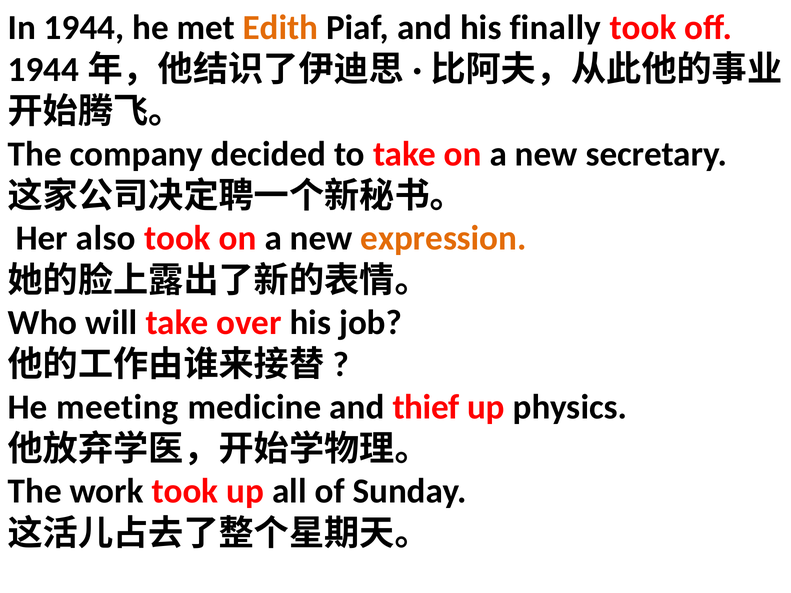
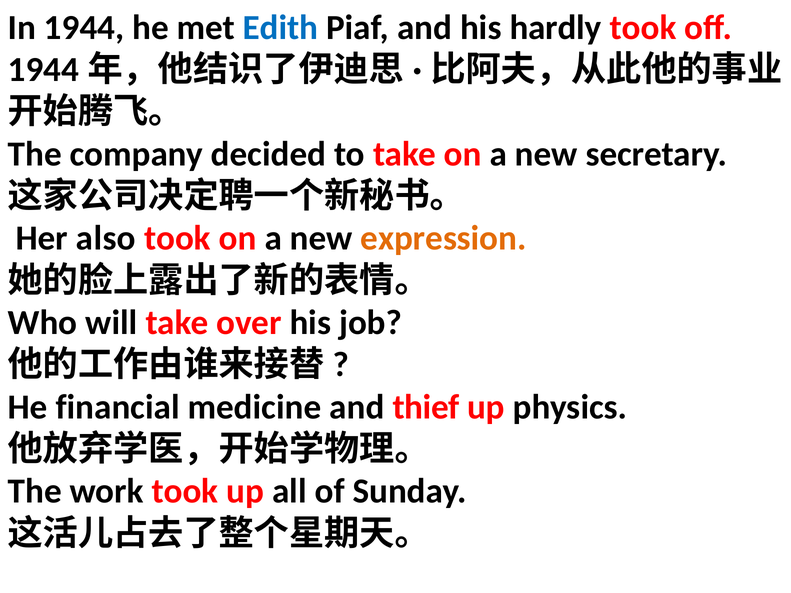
Edith colour: orange -> blue (281, 27)
finally: finally -> hardly (556, 27)
meeting: meeting -> financial (118, 407)
